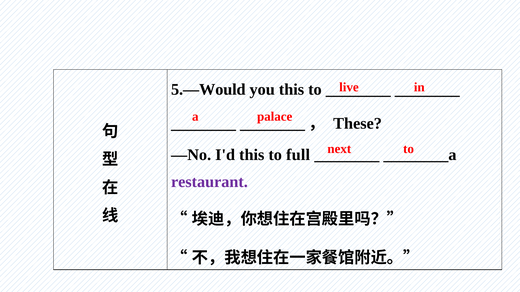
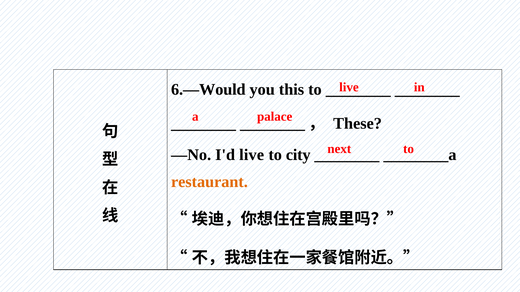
5.—Would: 5.—Would -> 6.—Would (208, 90)
I'd this: this -> live (252, 155)
full: full -> city (298, 155)
restaurant colour: purple -> orange (209, 182)
